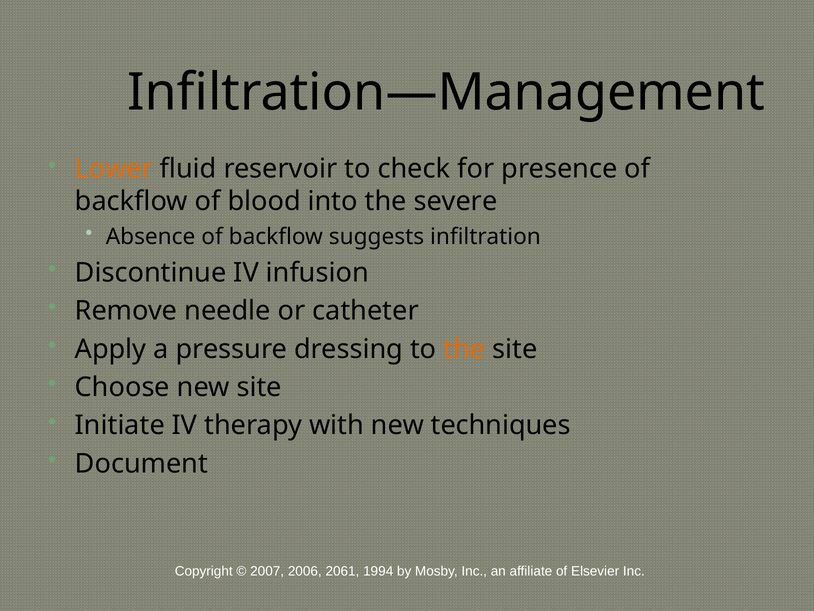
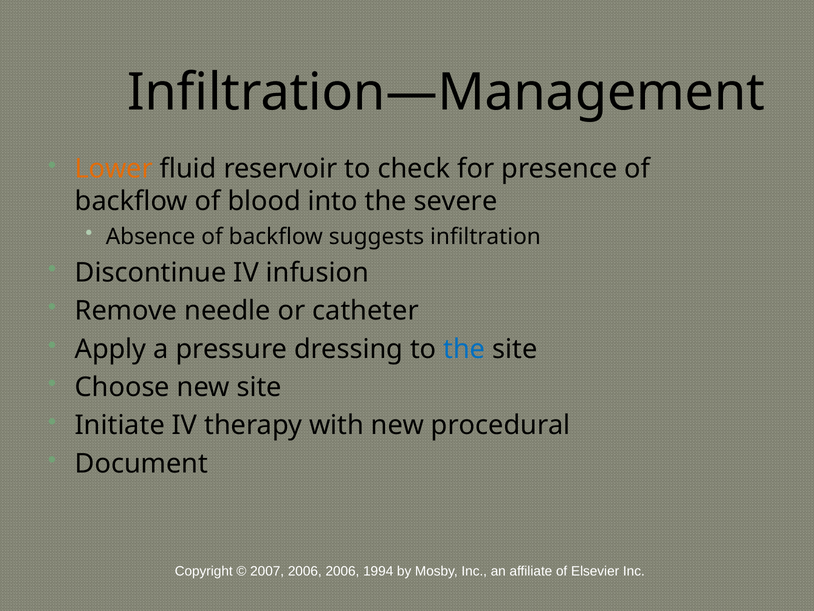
the colour: orange -> blue (464, 349)
techniques: techniques -> procedural (501, 425)
2006 2061: 2061 -> 2006 (342, 571)
